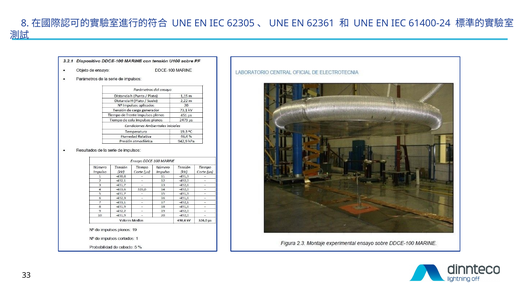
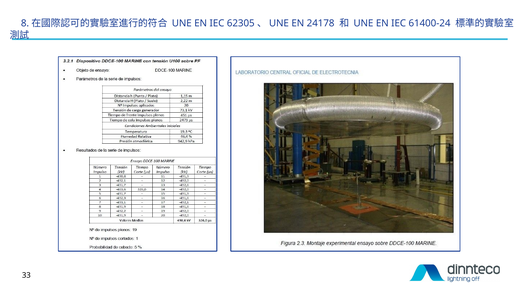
62361: 62361 -> 24178 (321, 23)
